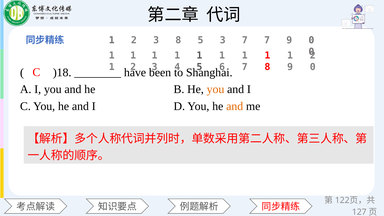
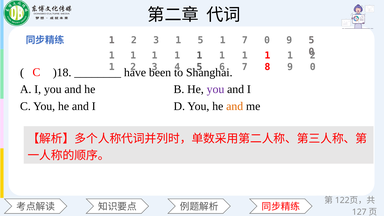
2 3 8: 8 -> 1 (178, 40)
3: 3 -> 1 (223, 40)
7 7: 7 -> 0 (267, 40)
9 0: 0 -> 5 (311, 40)
you colour: orange -> purple (216, 89)
